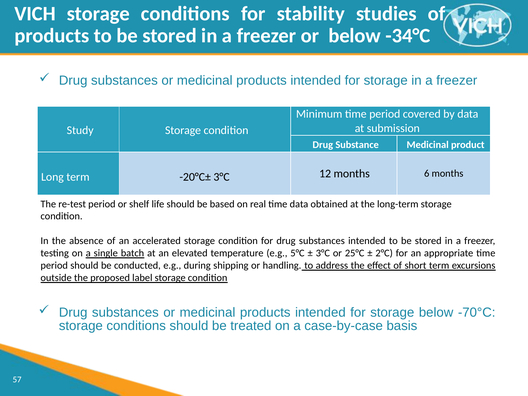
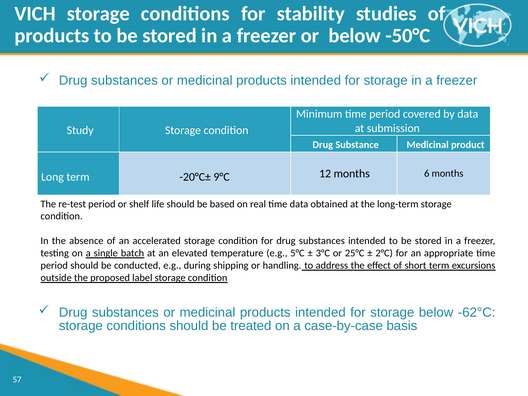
-34°C: -34°C -> -50°C (408, 36)
-20°C± 3°C: 3°C -> 9°C (222, 177)
-70°C: -70°C -> -62°C (477, 312)
